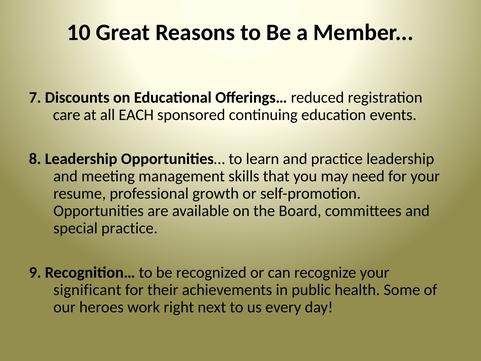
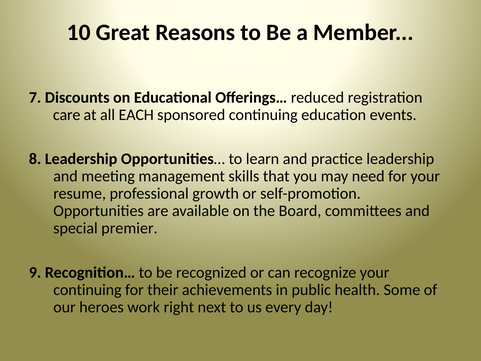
special practice: practice -> premier (130, 228)
significant: significant -> continuing (87, 290)
